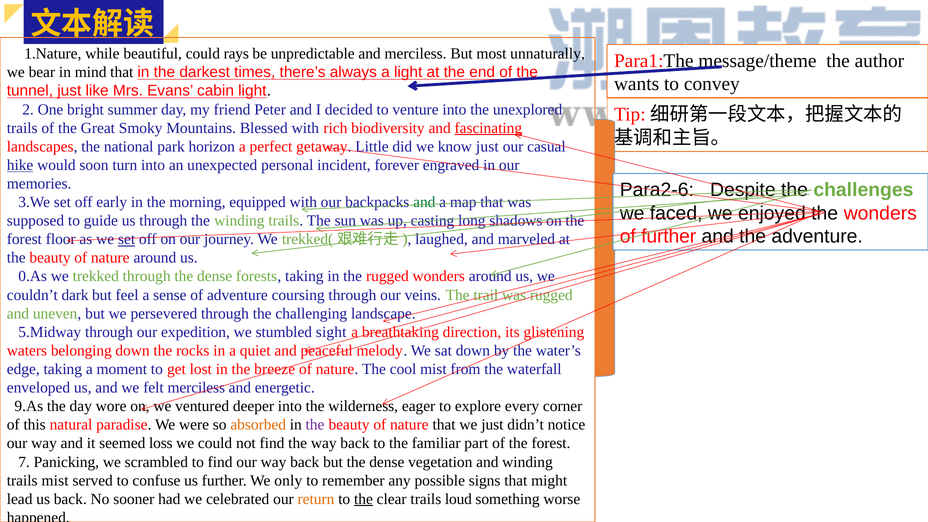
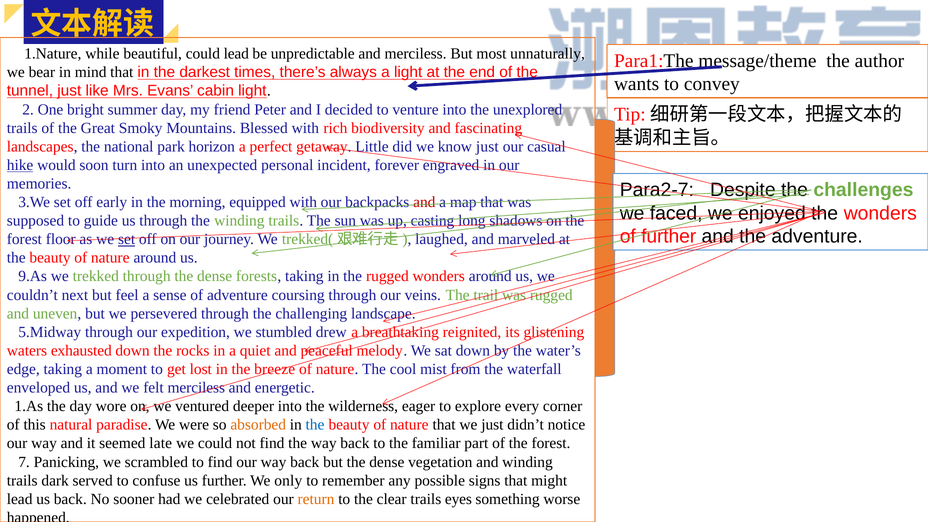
could rays: rays -> lead (236, 53)
fascinating underline: present -> none (488, 128)
Para2-6: Para2-6 -> Para2-7 (657, 190)
and colour: green -> red (424, 202)
0.As: 0.As -> 9.As (33, 276)
dark: dark -> next (75, 295)
sight: sight -> drew (331, 332)
direction: direction -> reignited (472, 332)
belonging: belonging -> exhausted (81, 351)
9.As: 9.As -> 1.As (29, 406)
the colour: purple -> blue (315, 425)
loss: loss -> late (161, 443)
trails mist: mist -> dark (55, 480)
the underline: present -> none (363, 499)
loud: loud -> eyes (458, 499)
